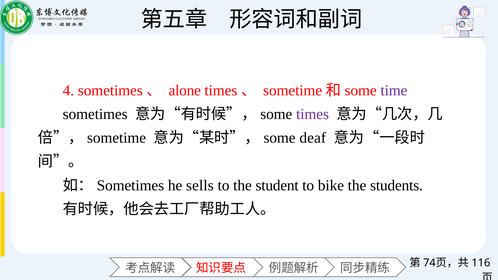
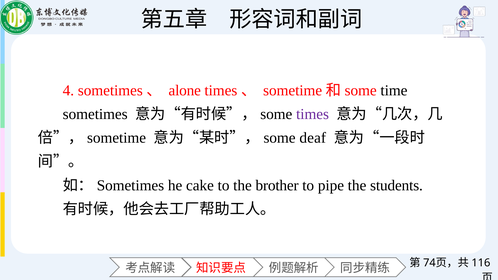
time colour: purple -> black (394, 91)
sells: sells -> cake (200, 185)
student: student -> brother (277, 185)
bike: bike -> pipe (331, 185)
